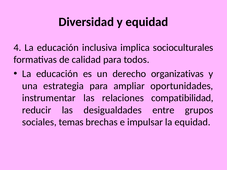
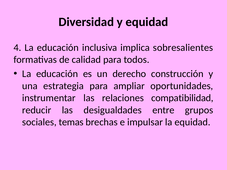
socioculturales: socioculturales -> sobresalientes (183, 48)
organizativas: organizativas -> construcción (177, 74)
